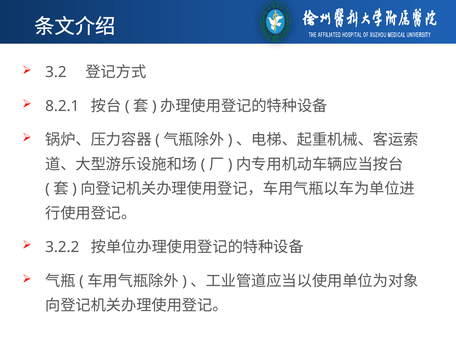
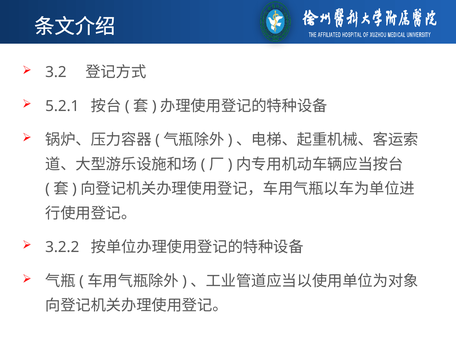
8.2.1: 8.2.1 -> 5.2.1 (62, 106)
